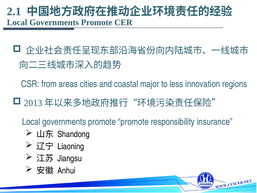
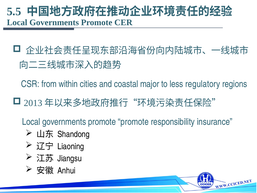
2.1: 2.1 -> 5.5 (14, 12)
areas: areas -> within (68, 84)
innovation: innovation -> regulatory (203, 84)
